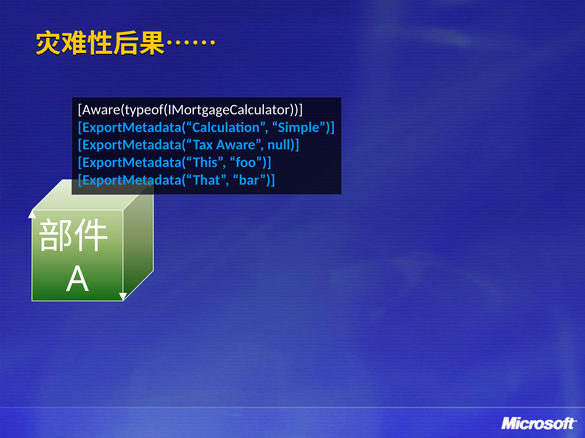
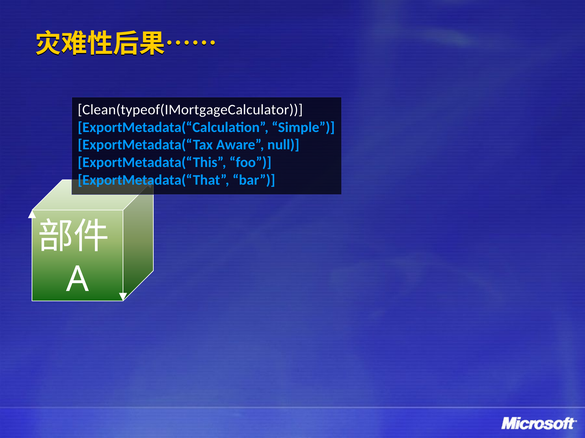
Aware(typeof(IMortgageCalculator: Aware(typeof(IMortgageCalculator -> Clean(typeof(IMortgageCalculator (190, 110)
